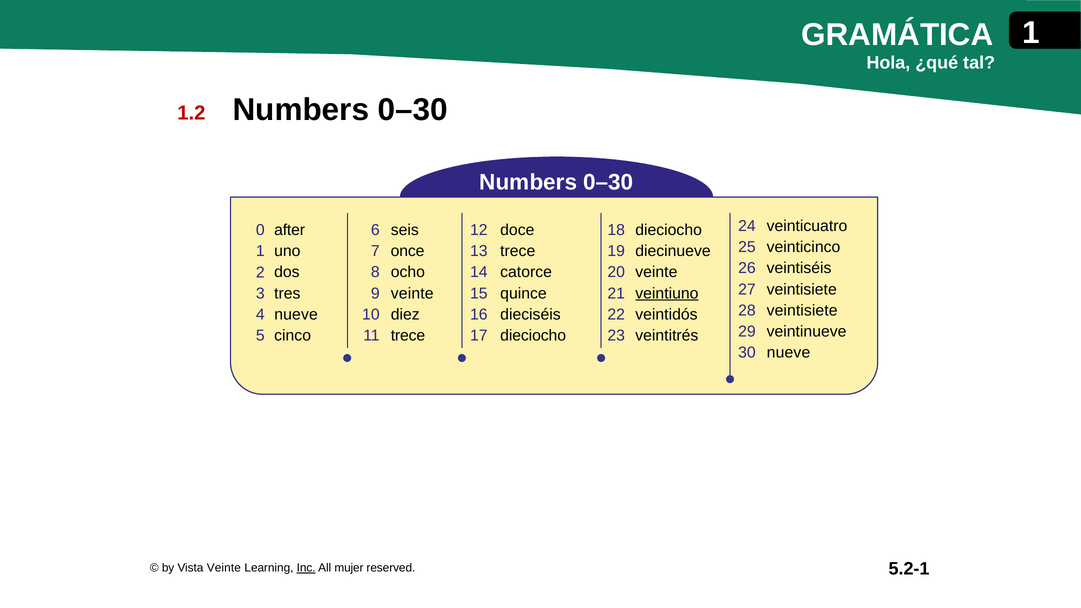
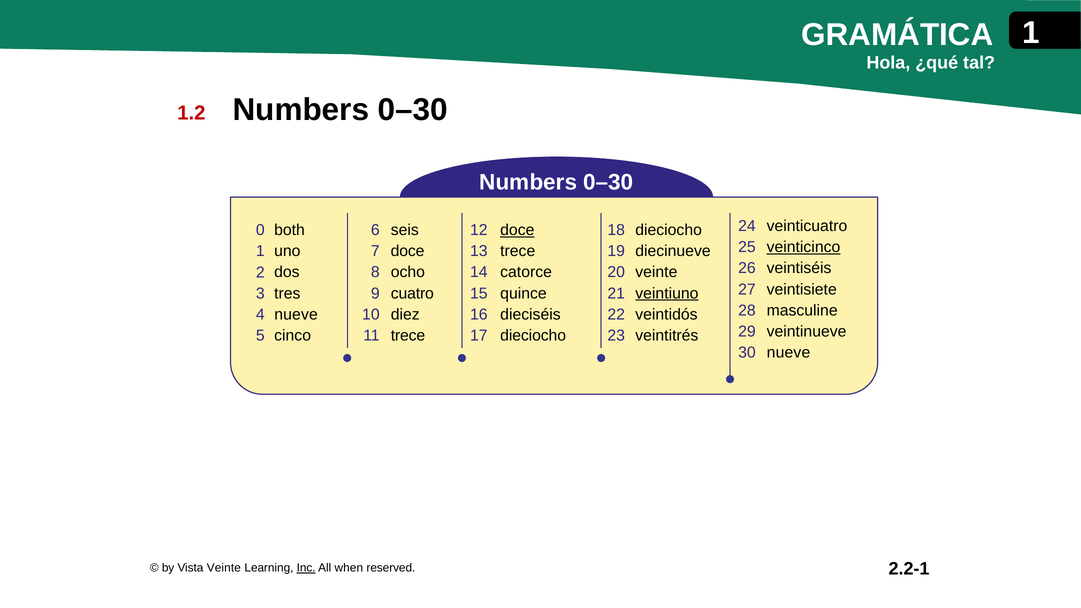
after: after -> both (290, 230)
doce underline: none -> present (517, 230)
veinticinco underline: none -> present (803, 247)
once: once -> doce (408, 251)
veinte: veinte -> cuatro (412, 293)
veintisiete: veintisiete -> masculine (802, 311)
5.2-1: 5.2-1 -> 2.2-1 (909, 569)
mujer: mujer -> when (349, 568)
